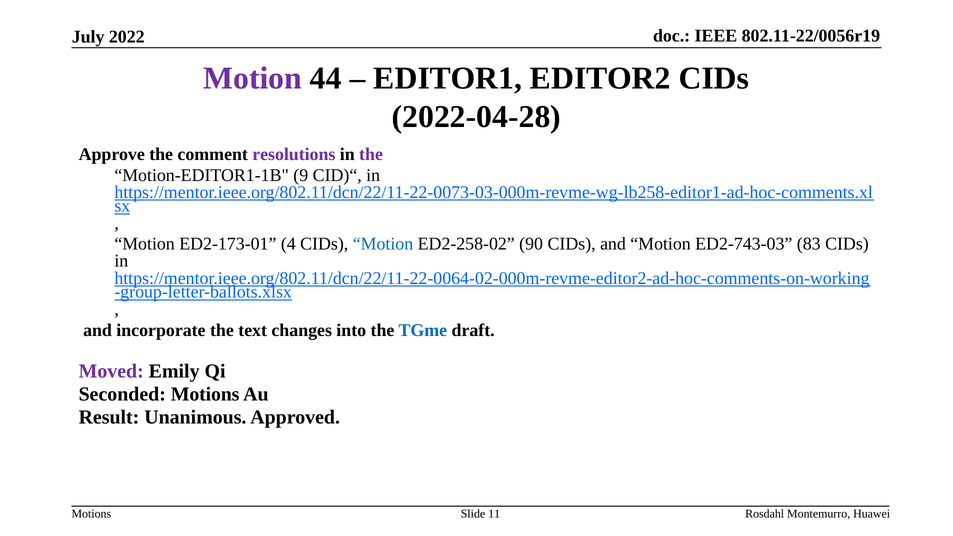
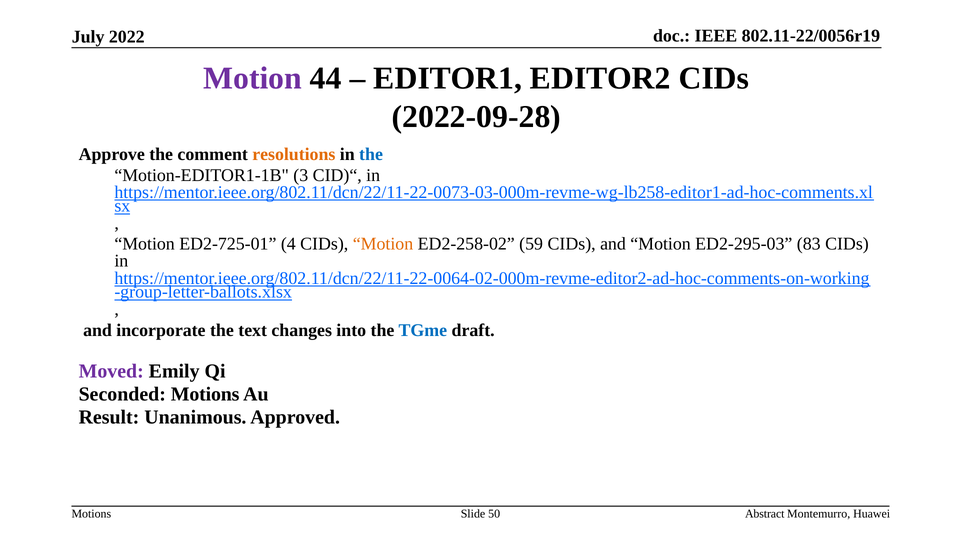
2022-04-28: 2022-04-28 -> 2022-09-28 (476, 117)
resolutions colour: purple -> orange (294, 154)
the colour: purple -> blue (371, 154)
9: 9 -> 3 (301, 175)
ED2-173-01: ED2-173-01 -> ED2-725-01 (228, 244)
Motion colour: blue -> orange (383, 244)
90: 90 -> 59 (531, 244)
ED2-743-03: ED2-743-03 -> ED2-295-03 (744, 244)
11: 11 -> 50 (494, 514)
Rosdahl: Rosdahl -> Abstract (765, 514)
